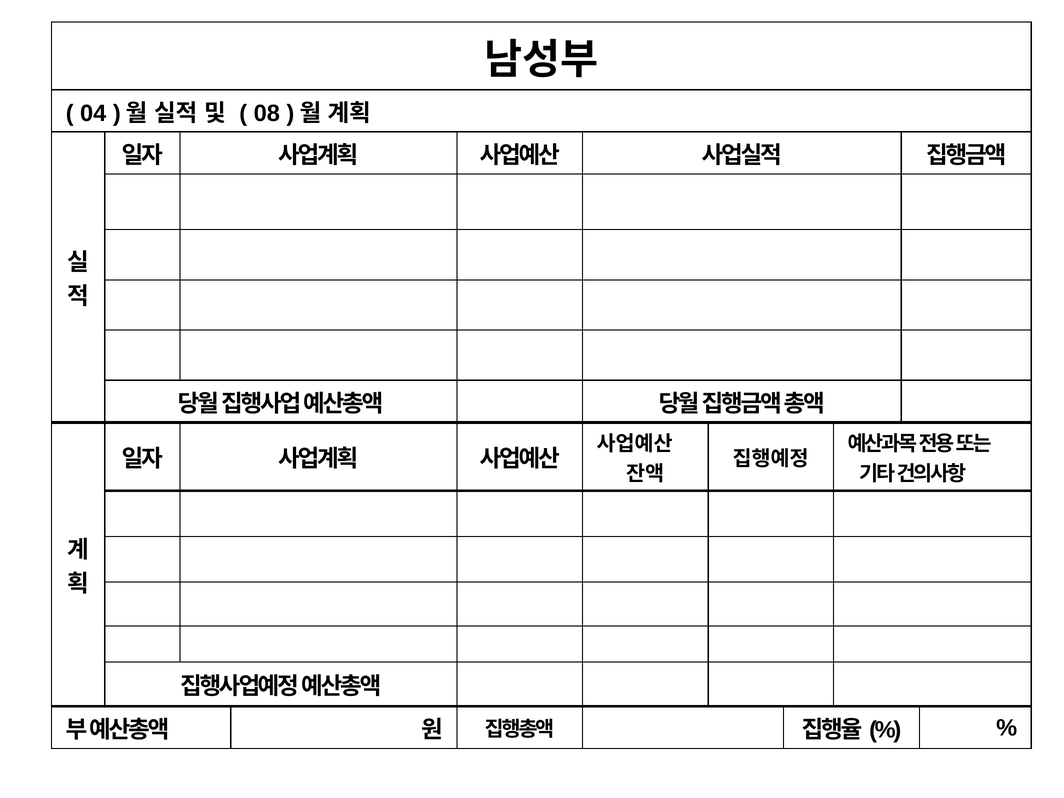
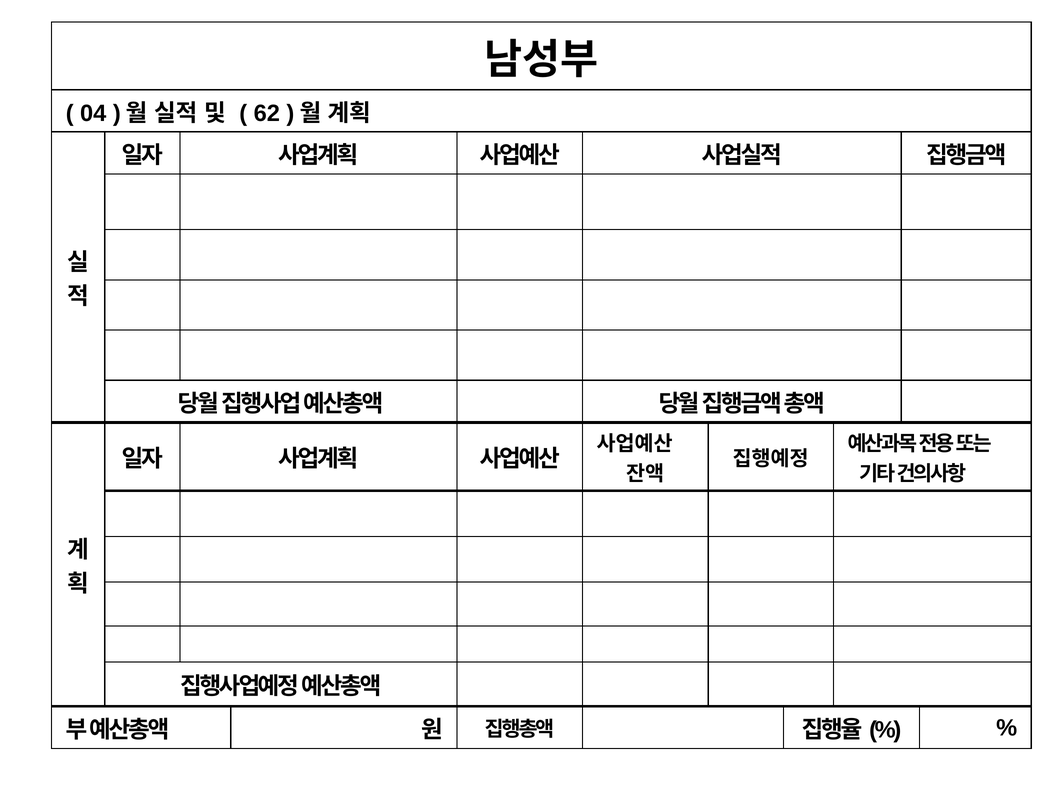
08: 08 -> 62 (267, 113)
